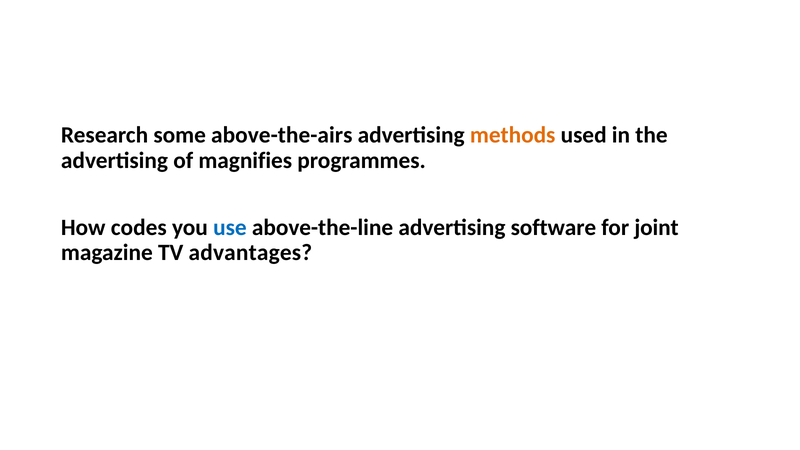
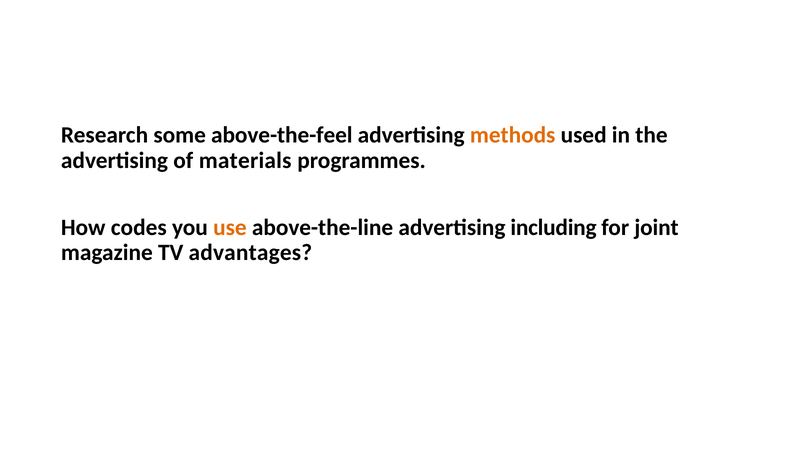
above-the-airs: above-the-airs -> above-the-feel (282, 135)
magnifies: magnifies -> materials (245, 160)
use colour: blue -> orange (230, 228)
software: software -> including (554, 228)
